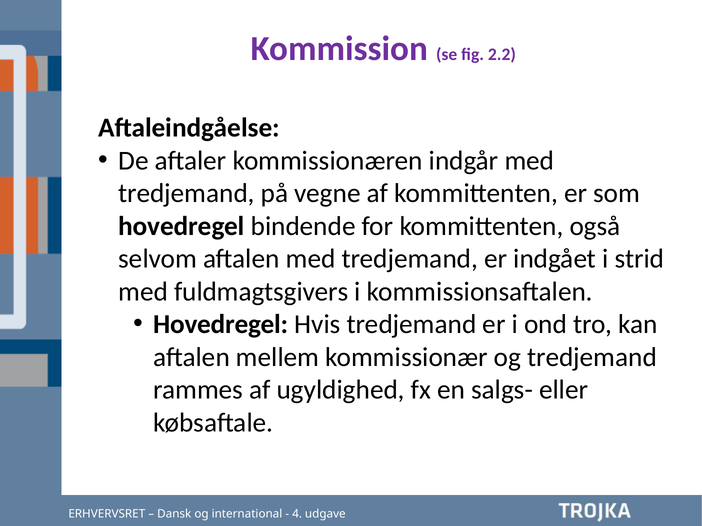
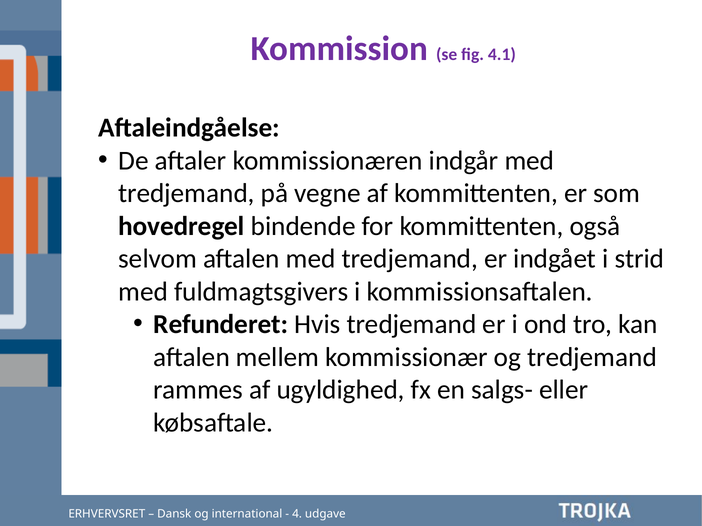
2.2: 2.2 -> 4.1 (502, 54)
Hovedregel: Hovedregel -> Refunderet (221, 325)
